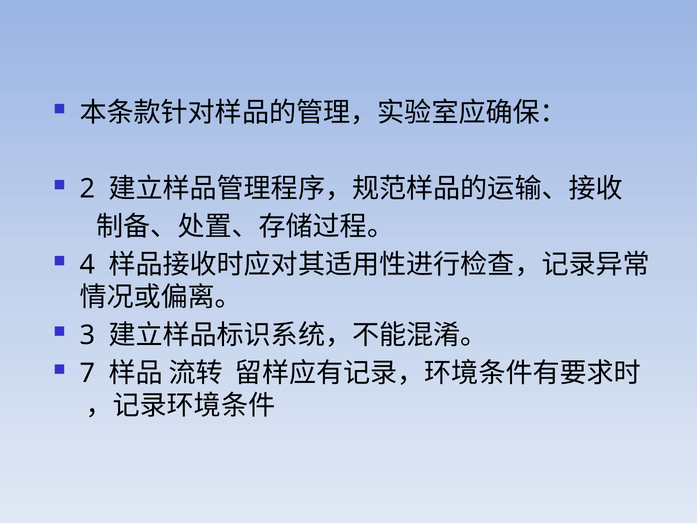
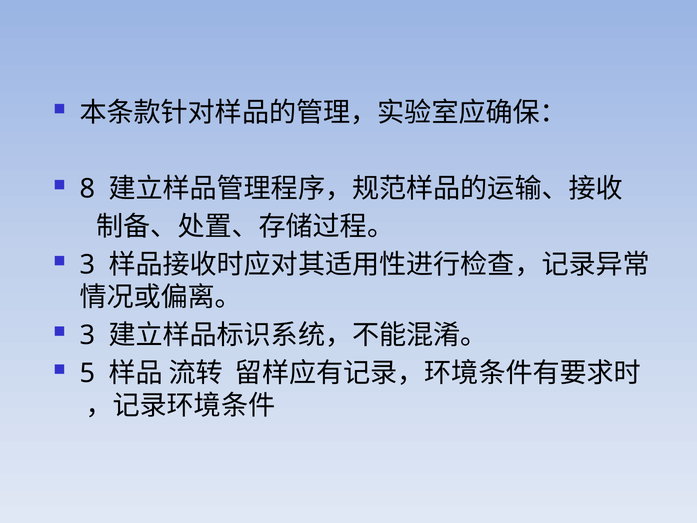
2: 2 -> 8 (87, 189)
4: 4 -> 3 (87, 265)
7: 7 -> 5 (87, 373)
